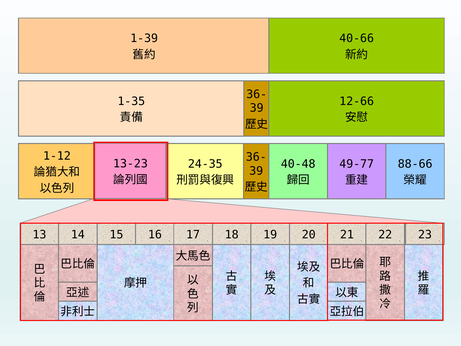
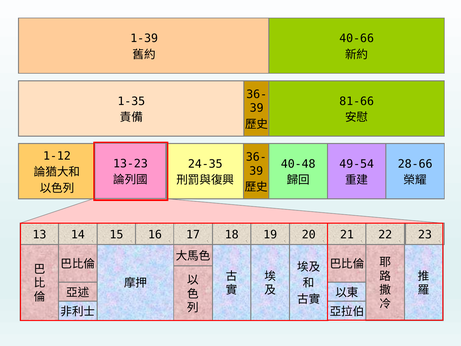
12-66: 12-66 -> 81-66 (357, 101)
49-77: 49-77 -> 49-54 (357, 164)
88-66: 88-66 -> 28-66 (415, 164)
